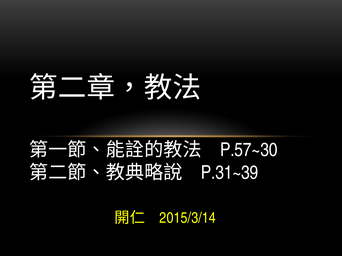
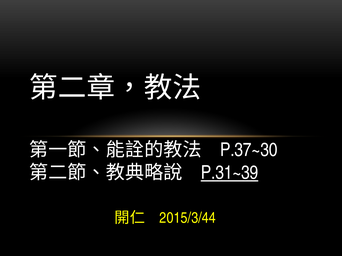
P.57~30: P.57~30 -> P.37~30 (249, 150)
P.31~39 underline: none -> present (230, 173)
2015/3/14: 2015/3/14 -> 2015/3/44 (188, 218)
